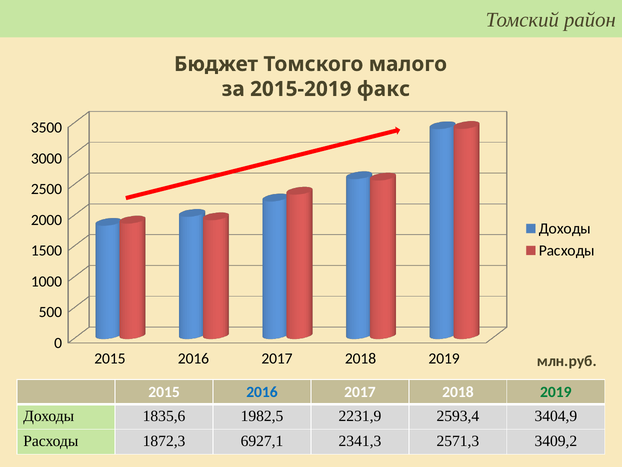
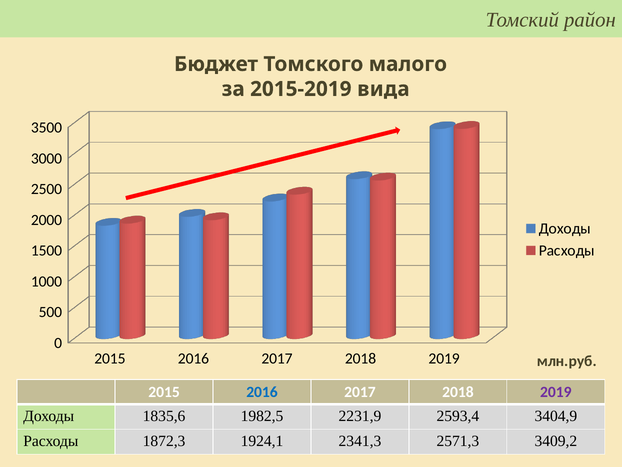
факс: факс -> вида (383, 89)
2019 colour: green -> purple (556, 392)
6927,1: 6927,1 -> 1924,1 (262, 441)
